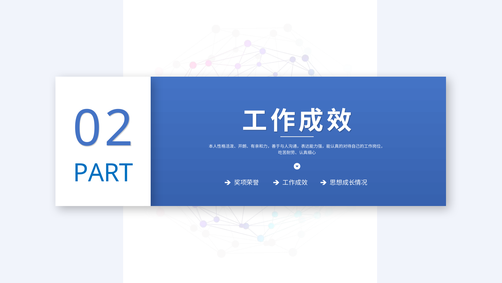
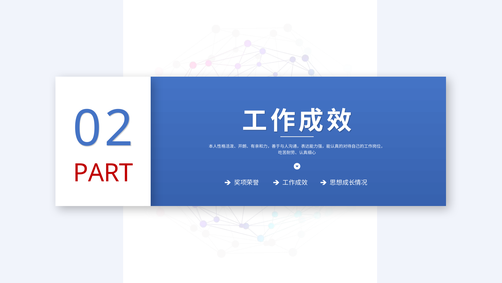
PART colour: blue -> red (103, 173)
